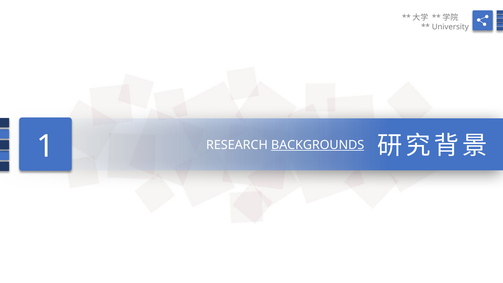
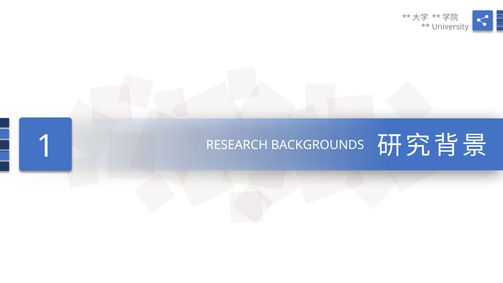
BACKGROUNDS underline: present -> none (318, 145)
